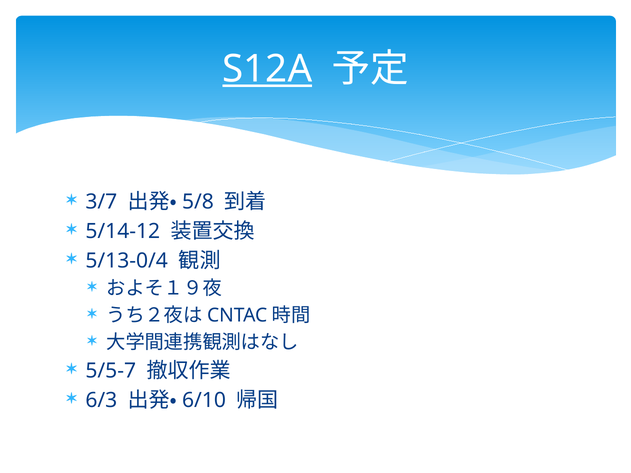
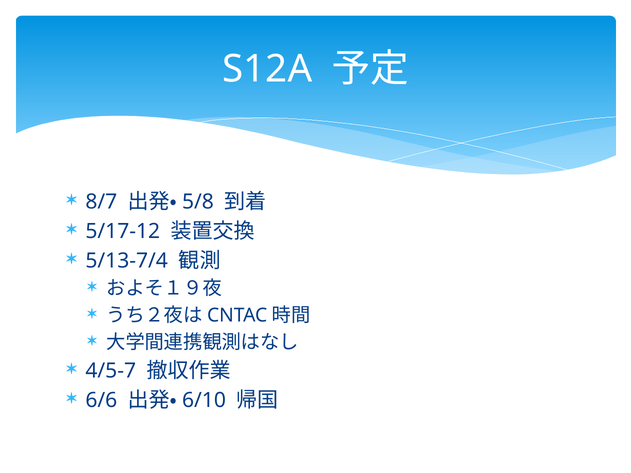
S12A underline: present -> none (267, 69)
3/7: 3/7 -> 8/7 (101, 202)
5/14-12: 5/14-12 -> 5/17-12 (123, 231)
5/13-0/4: 5/13-0/4 -> 5/13-7/4 (127, 261)
5/5-7: 5/5-7 -> 4/5-7 (111, 371)
6/3: 6/3 -> 6/6 (101, 401)
